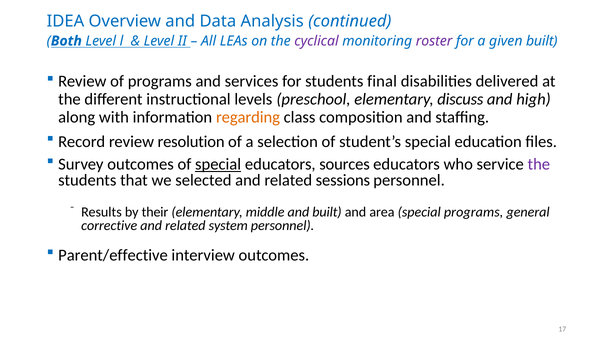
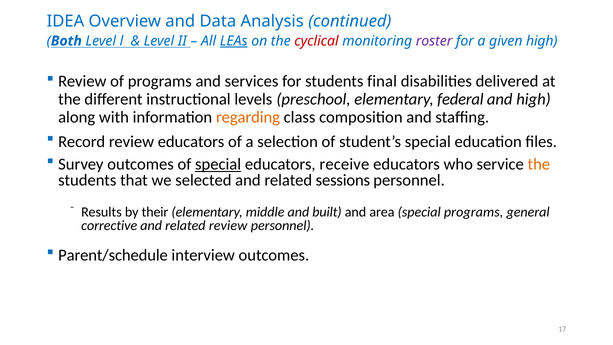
LEAs underline: none -> present (234, 41)
cyclical colour: purple -> red (316, 41)
given built: built -> high (542, 41)
discuss: discuss -> federal (460, 99)
review resolution: resolution -> educators (191, 142)
sources: sources -> receive (344, 164)
the colour: purple -> orange (539, 164)
related system: system -> review (228, 225)
Parent/effective: Parent/effective -> Parent/schedule (113, 255)
